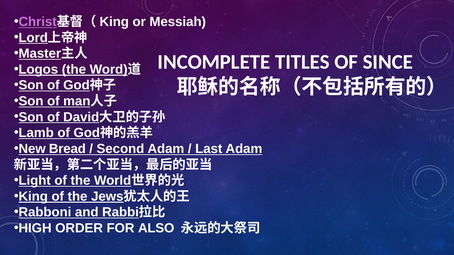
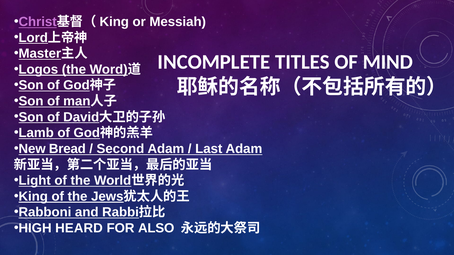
SINCE: SINCE -> MIND (388, 62)
ORDER: ORDER -> HEARD (79, 228)
